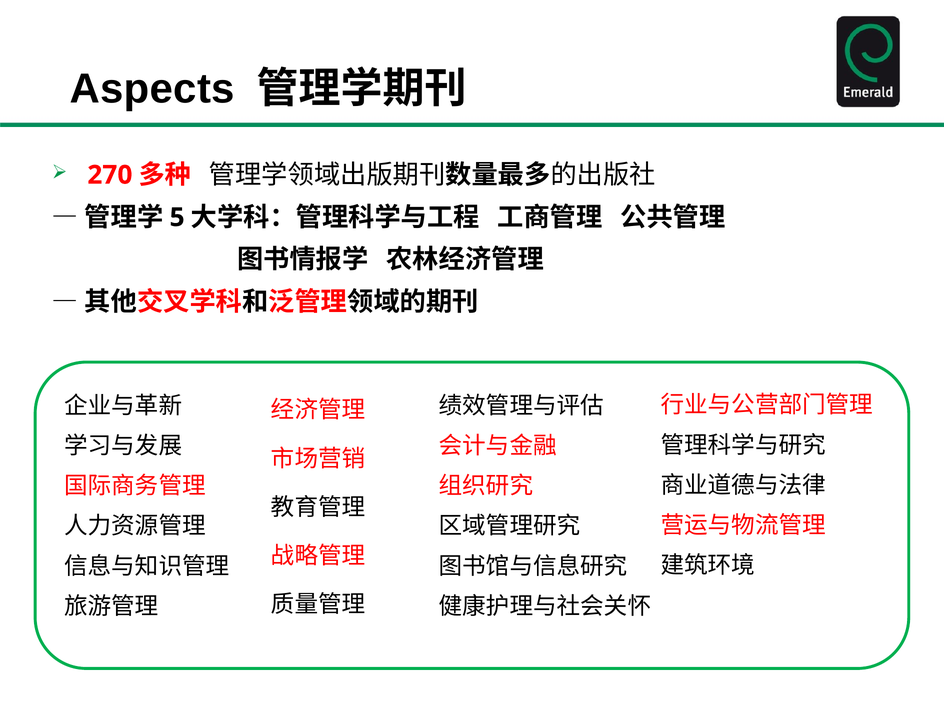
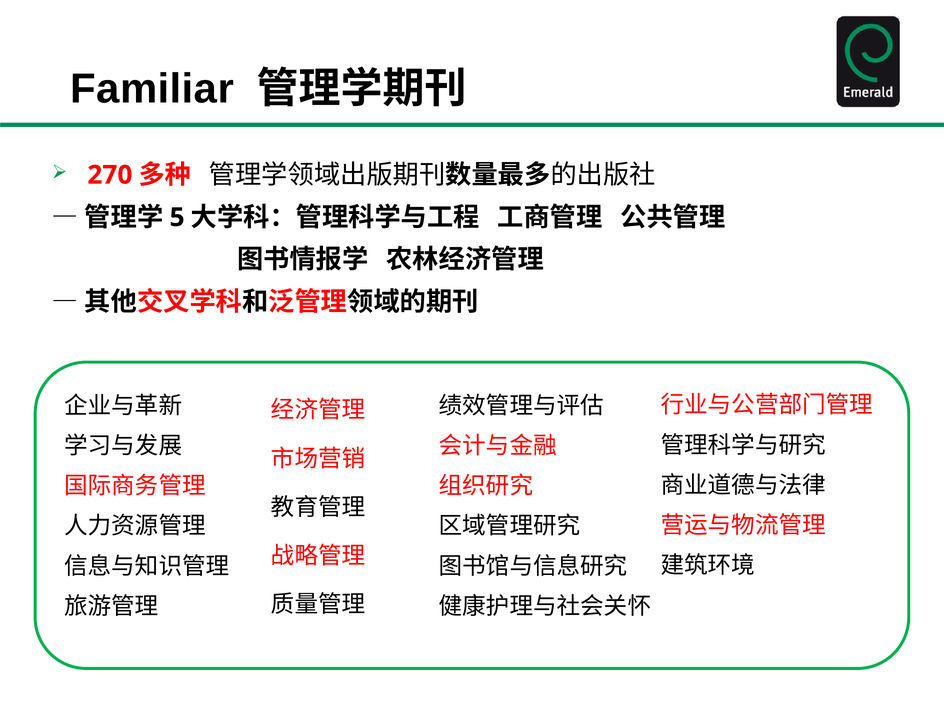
Aspects: Aspects -> Familiar (152, 89)
